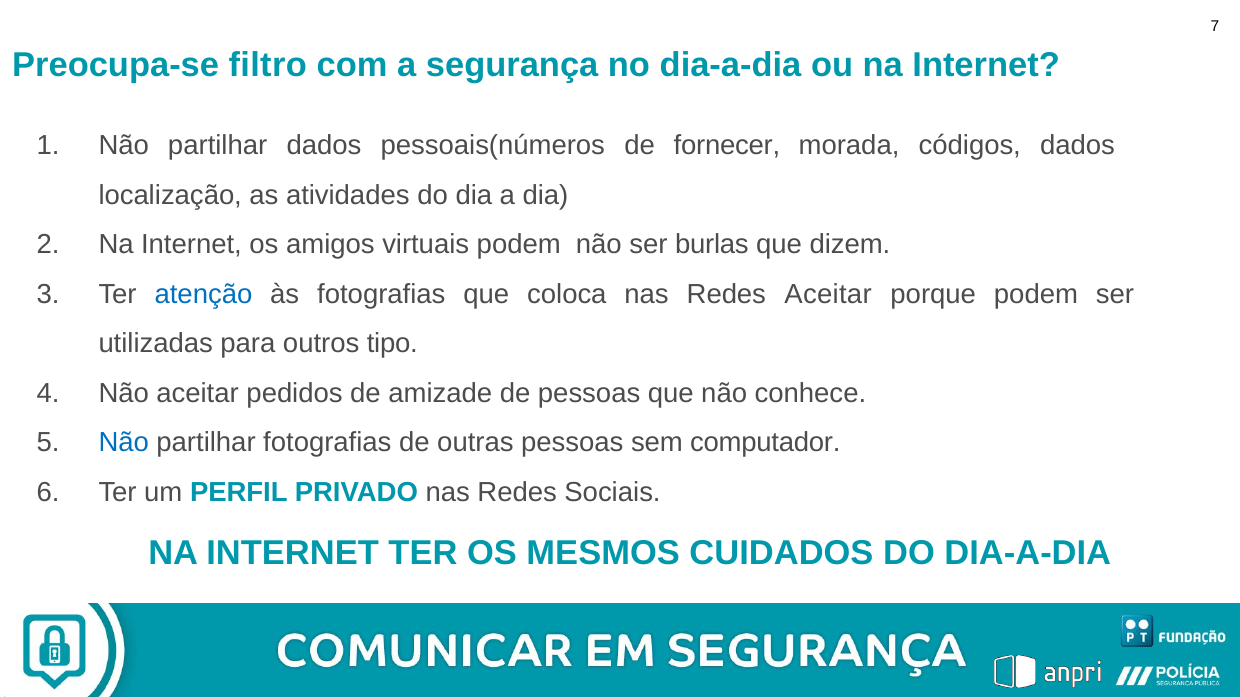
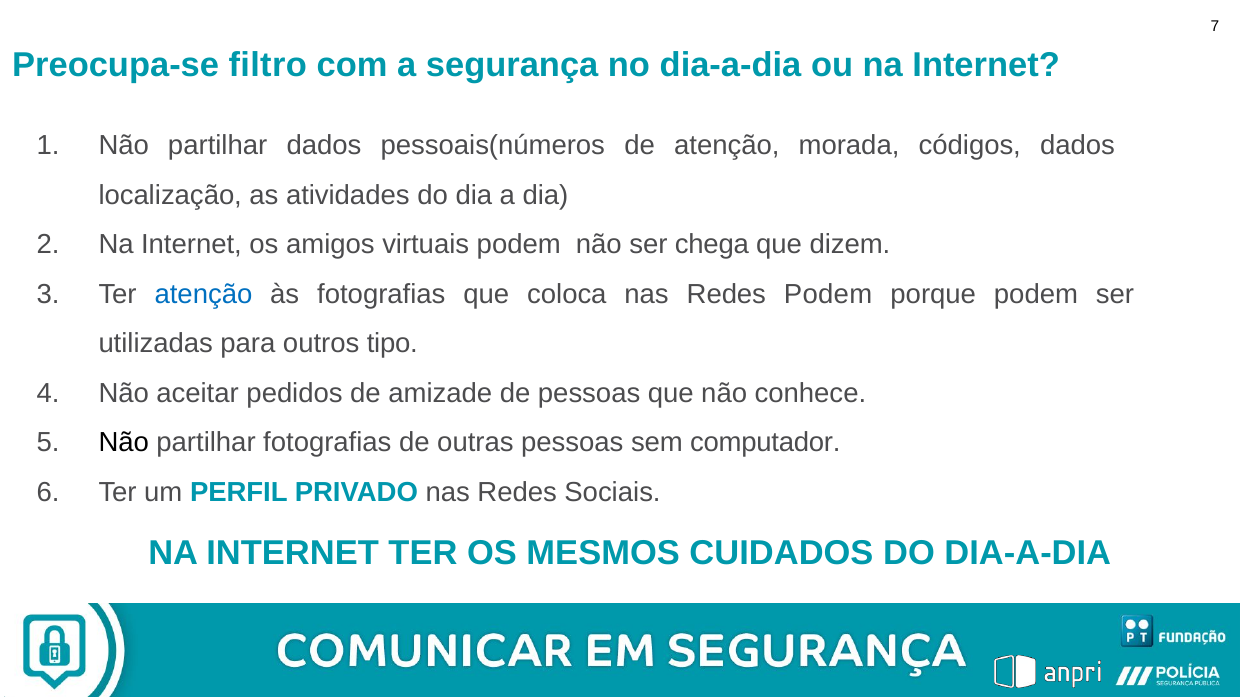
de fornecer: fornecer -> atenção (727, 146)
burlas: burlas -> chega (712, 245)
Redes Aceitar: Aceitar -> Podem (828, 294)
Não colour: blue -> black (124, 443)
